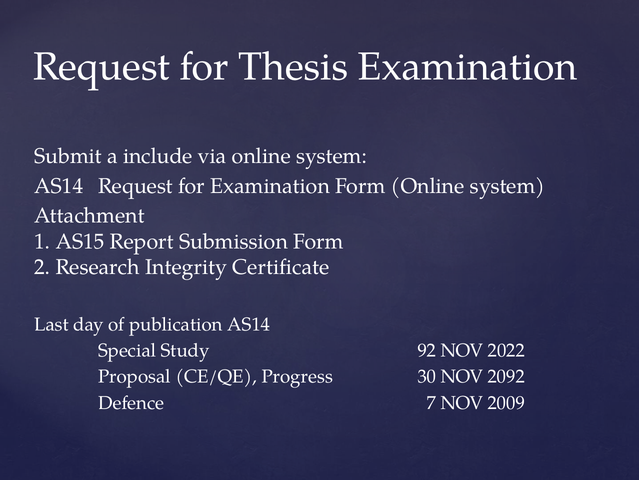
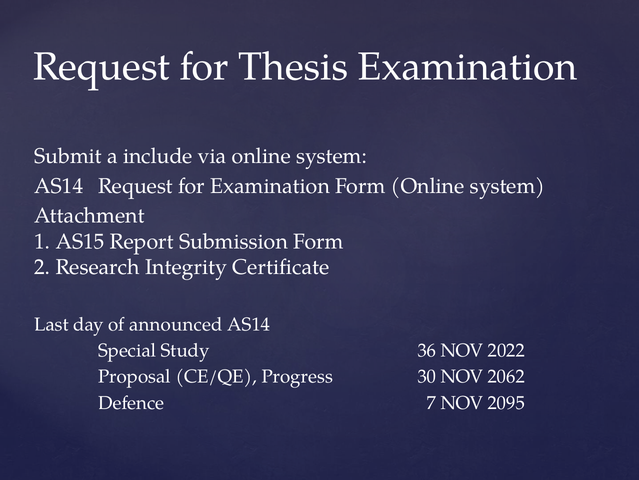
publication: publication -> announced (176, 324)
92: 92 -> 36 (427, 350)
2092: 2092 -> 2062 (506, 376)
2009: 2009 -> 2095 (506, 402)
